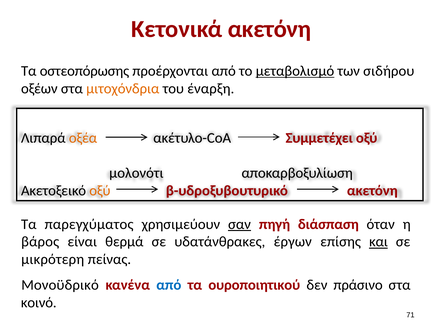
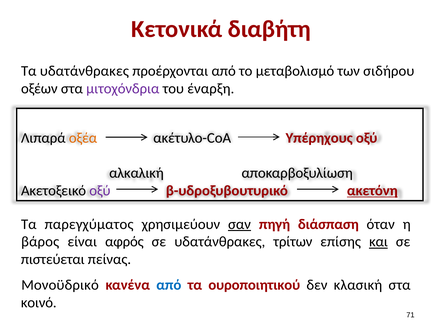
Κετονικά ακετόνη: ακετόνη -> διαβήτη (269, 29)
Τα οστεοπόρωσης: οστεοπόρωσης -> υδατάνθρακες (84, 71)
μεταβολισμό underline: present -> none (295, 71)
μιτοχόνδρια colour: orange -> purple (123, 89)
Συμμετέχει: Συμμετέχει -> Υπέρηχους (319, 138)
μολονότι: μολονότι -> αλκαλική (136, 174)
οξύ colour: orange -> purple (100, 191)
ακετόνη underline: none -> present (372, 191)
θερμά: θερμά -> αφρός (124, 242)
έργων: έργων -> τρίτων (293, 242)
μικρότερη: μικρότερη -> πιστεύεται (53, 260)
πράσινο: πράσινο -> κλασική (358, 286)
